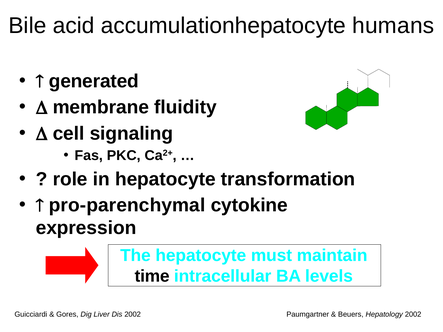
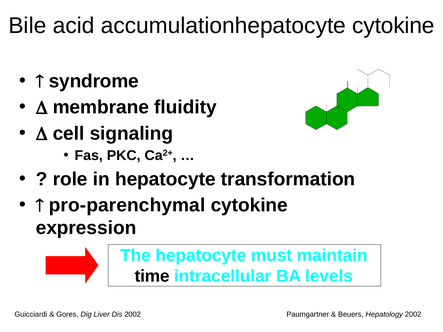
hepatocyte humans: humans -> cytokine (393, 26)
generated: generated -> syndrome (94, 81)
